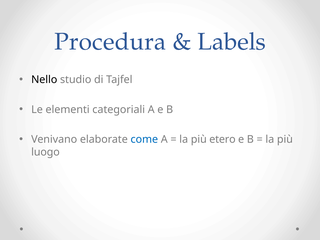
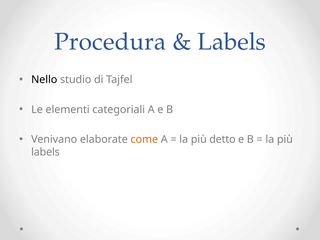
come colour: blue -> orange (144, 139)
etero: etero -> detto (222, 139)
luogo: luogo -> labels (45, 152)
